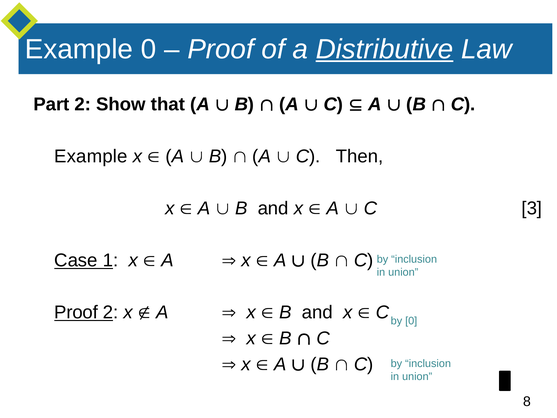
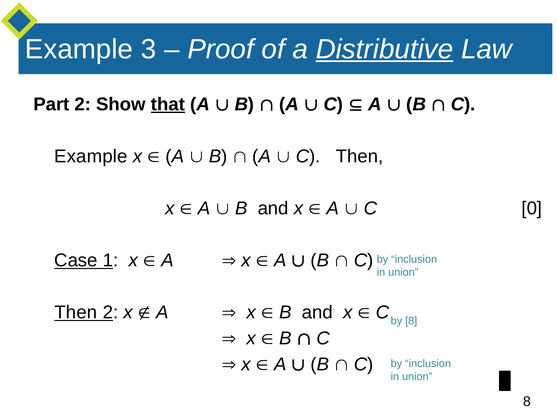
Example 0: 0 -> 3 (149, 49)
that underline: none -> present (168, 104)
3: 3 -> 0 (532, 208)
Proof: Proof -> Then (76, 312)
by 0: 0 -> 8 (411, 321)
